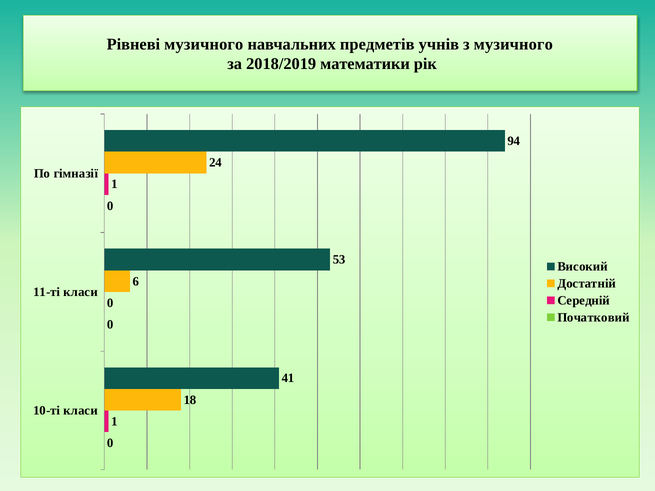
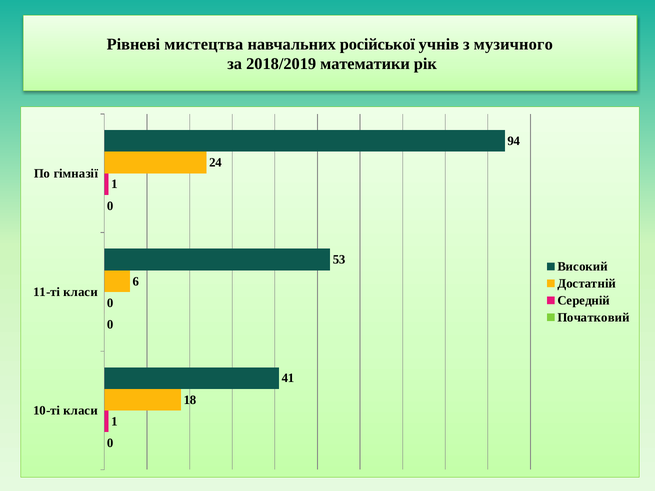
Рівневі музичного: музичного -> мистецтва (204, 44)
предметів: предметів -> російської (377, 44)
